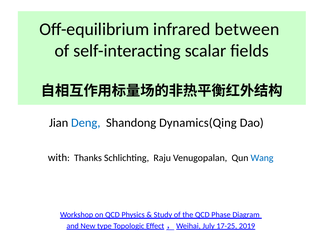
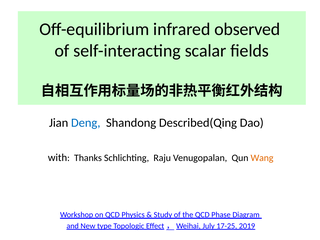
between: between -> observed (247, 29)
Dynamics(Qing: Dynamics(Qing -> Described(Qing (198, 123)
Wang colour: blue -> orange (262, 158)
